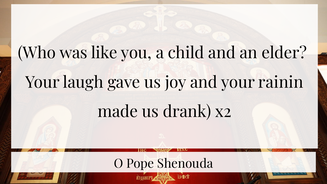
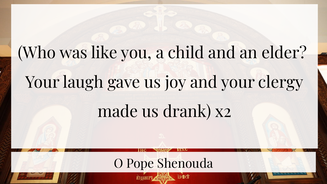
rainin: rainin -> clergy (281, 82)
